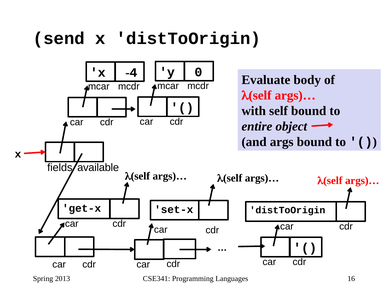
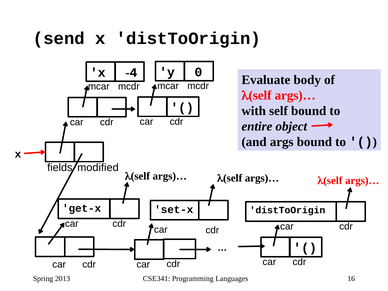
available: available -> modified (98, 168)
